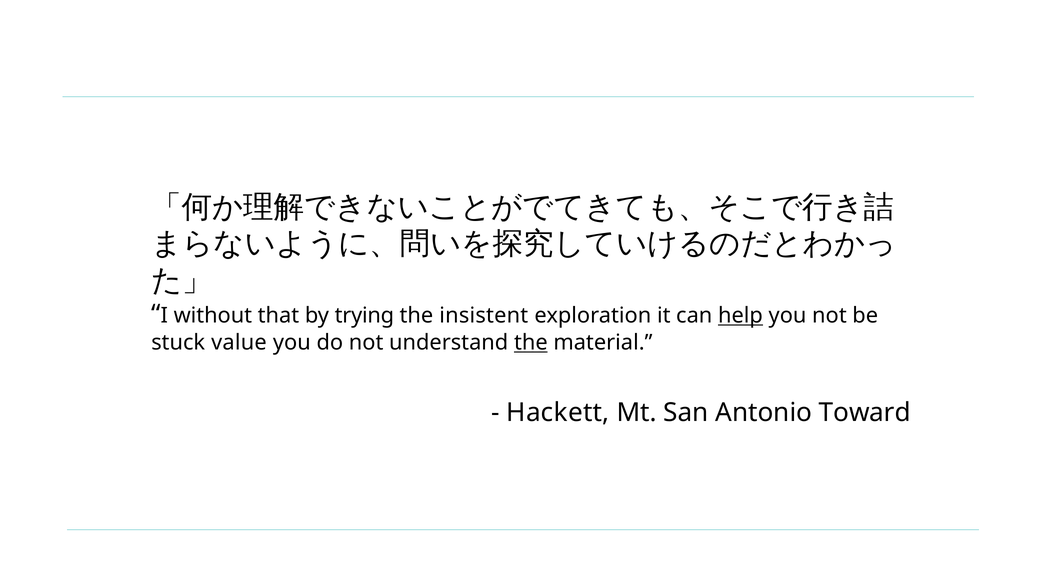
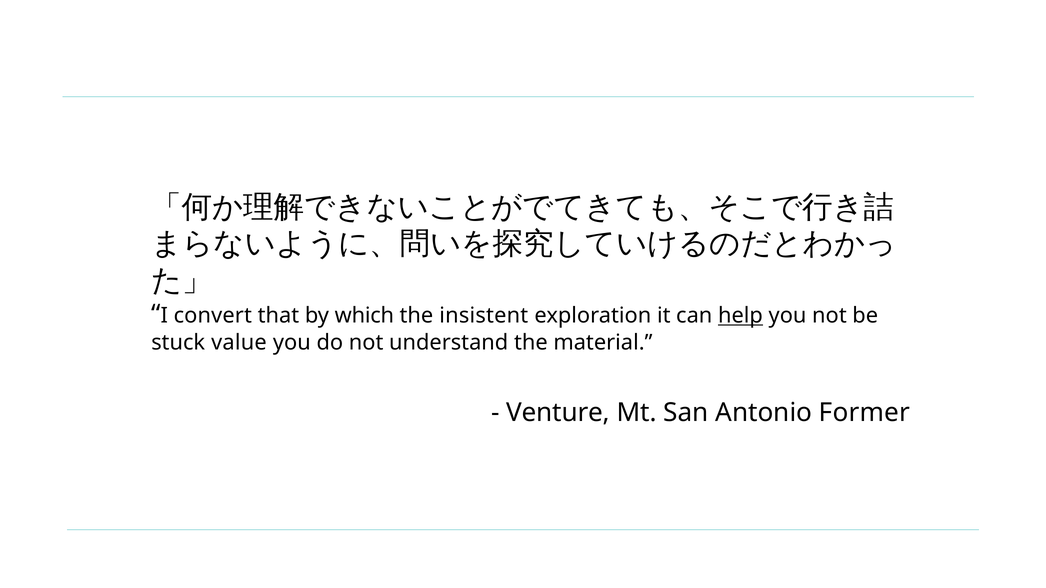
without: without -> convert (213, 316)
trying: trying -> which (364, 316)
the underline: present -> none (531, 343)
Hackett: Hackett -> Venture (558, 413)
Toward: Toward -> Former (865, 413)
